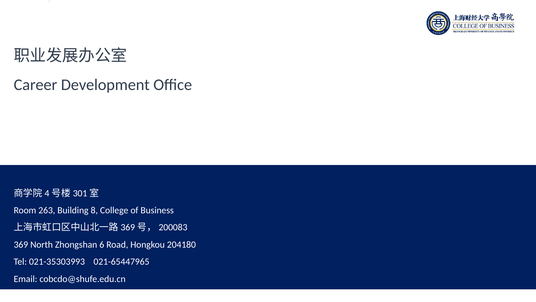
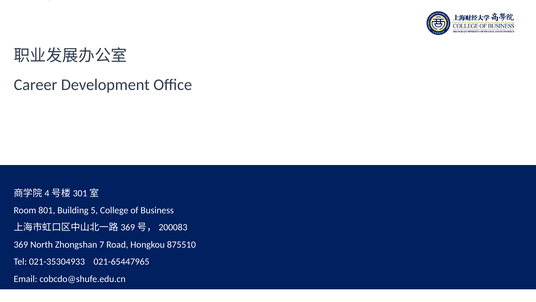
263: 263 -> 801 (47, 210)
8: 8 -> 5 (94, 210)
6: 6 -> 7 (102, 244)
204180: 204180 -> 875510 (181, 244)
021-35303993: 021-35303993 -> 021-35304933 (57, 261)
